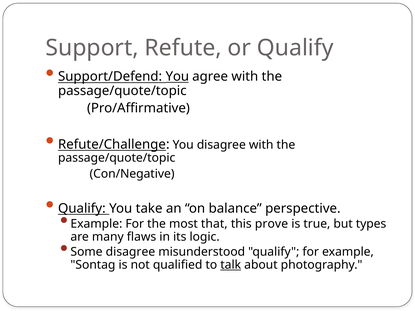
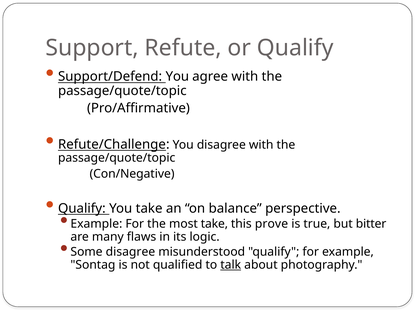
You underline: present -> none (177, 77)
most that: that -> take (214, 224)
types: types -> bitter (371, 224)
